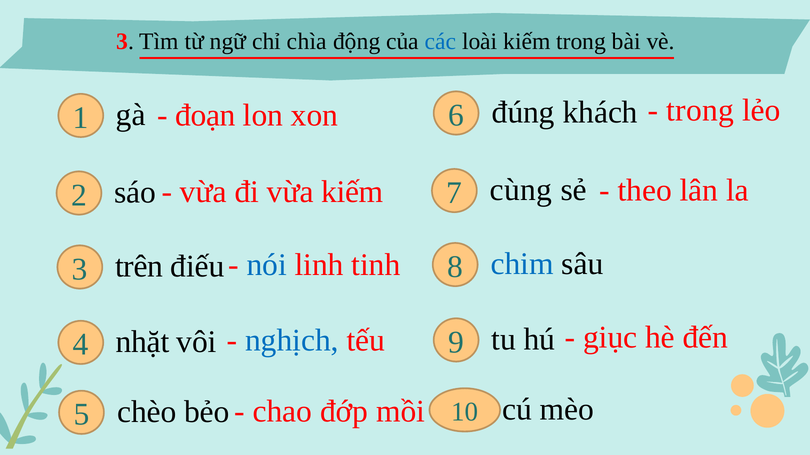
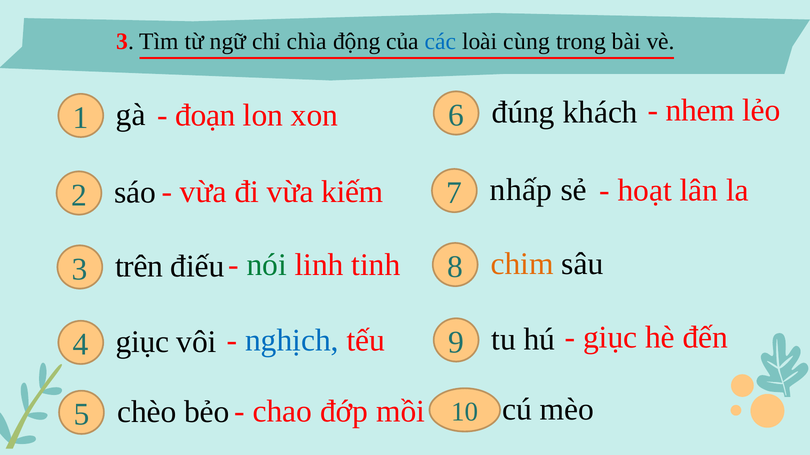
loài kiếm: kiếm -> cùng (527, 42)
trong: trong -> nhem (700, 111)
theo: theo -> hoạt (645, 190)
cùng: cùng -> nhấp (521, 190)
nói colour: blue -> green (267, 265)
chim colour: blue -> orange (522, 264)
4 nhặt: nhặt -> giục (143, 342)
